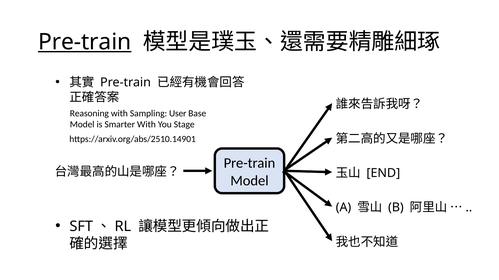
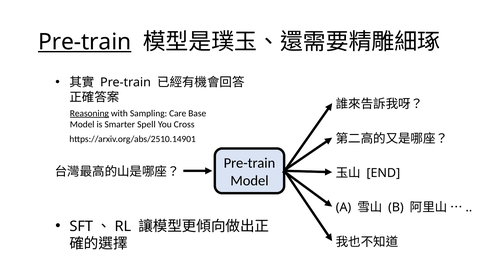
Reasoning underline: none -> present (89, 114)
User: User -> Care (178, 114)
Smarter With: With -> Spell (146, 125)
Stage: Stage -> Cross (184, 125)
